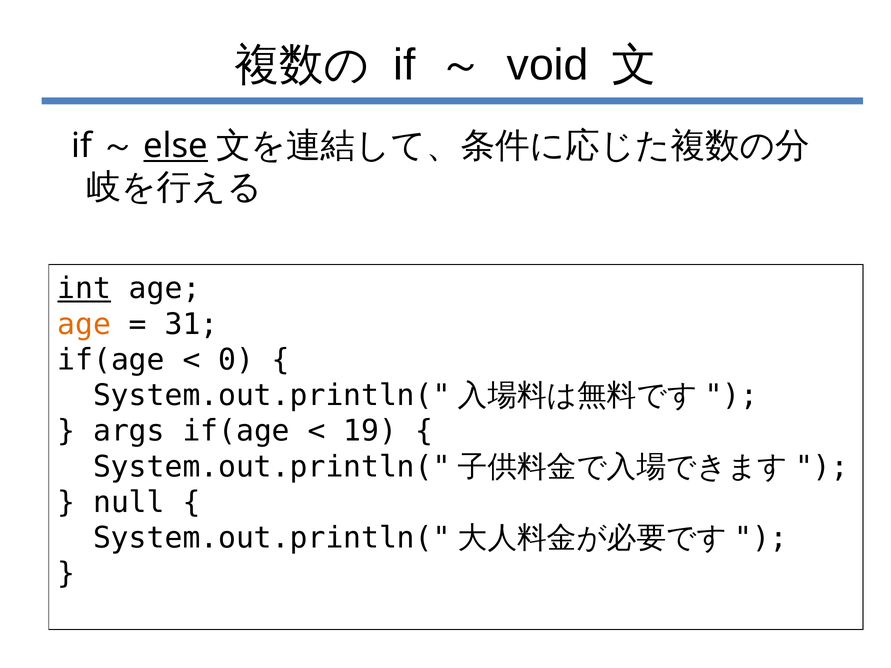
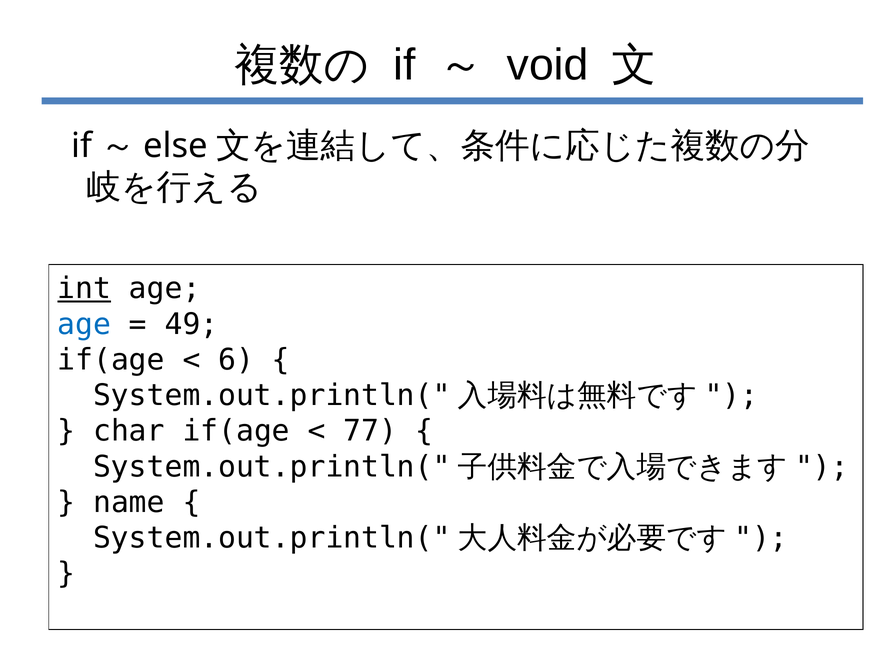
else underline: present -> none (176, 146)
age colour: orange -> blue (84, 324)
31: 31 -> 49 (192, 324)
0: 0 -> 6 (236, 360)
args: args -> char (129, 431)
19: 19 -> 77 (370, 431)
null: null -> name (129, 503)
